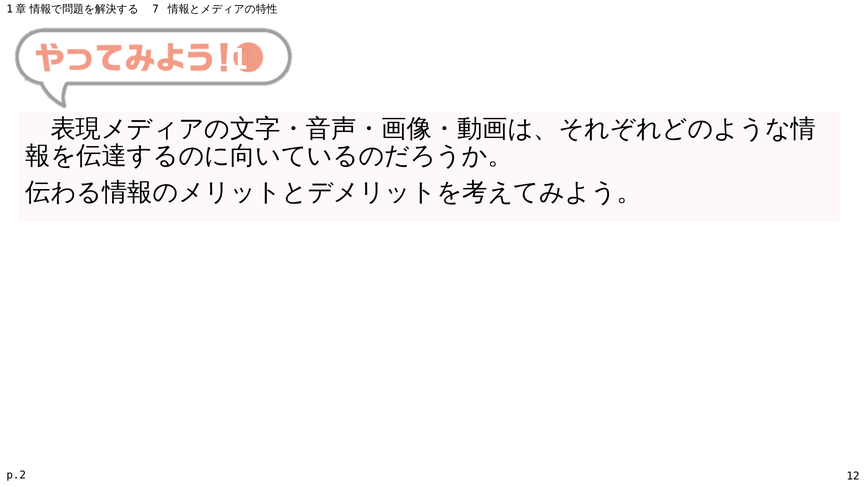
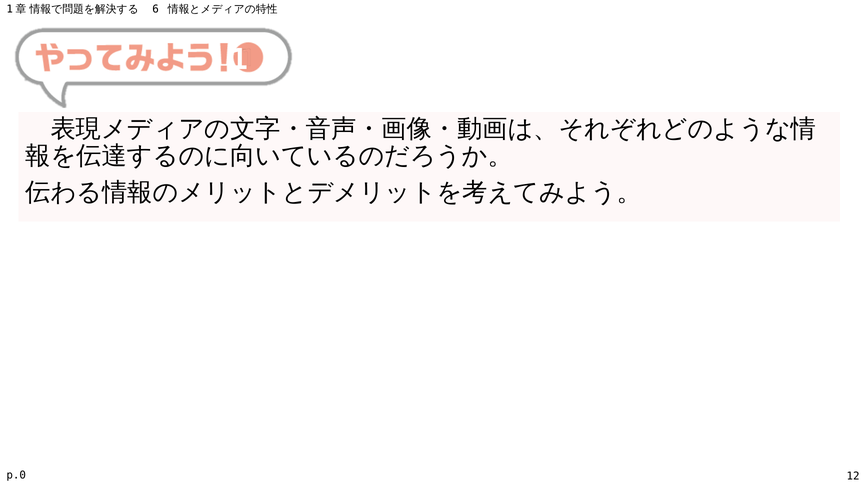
7: 7 -> 6 (156, 9)
p.2: p.2 -> p.0 (16, 475)
